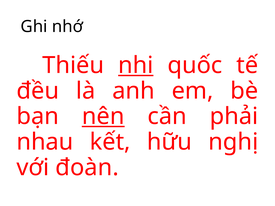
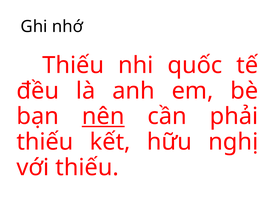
nhi underline: present -> none (136, 65)
nhau: nhau -> thiếu (45, 142)
với đoàn: đoàn -> thiếu (87, 168)
